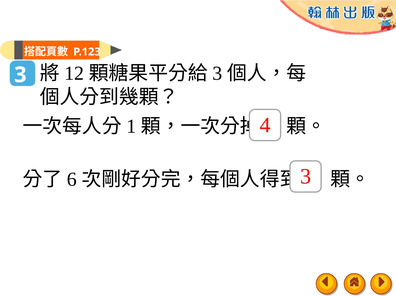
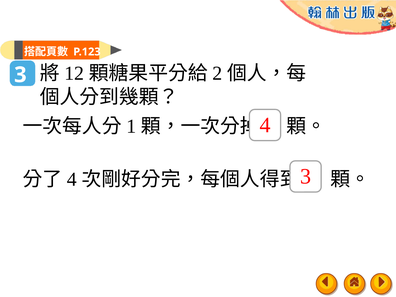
3: 3 -> 2 (217, 73)
6: 6 -> 4 (72, 179)
